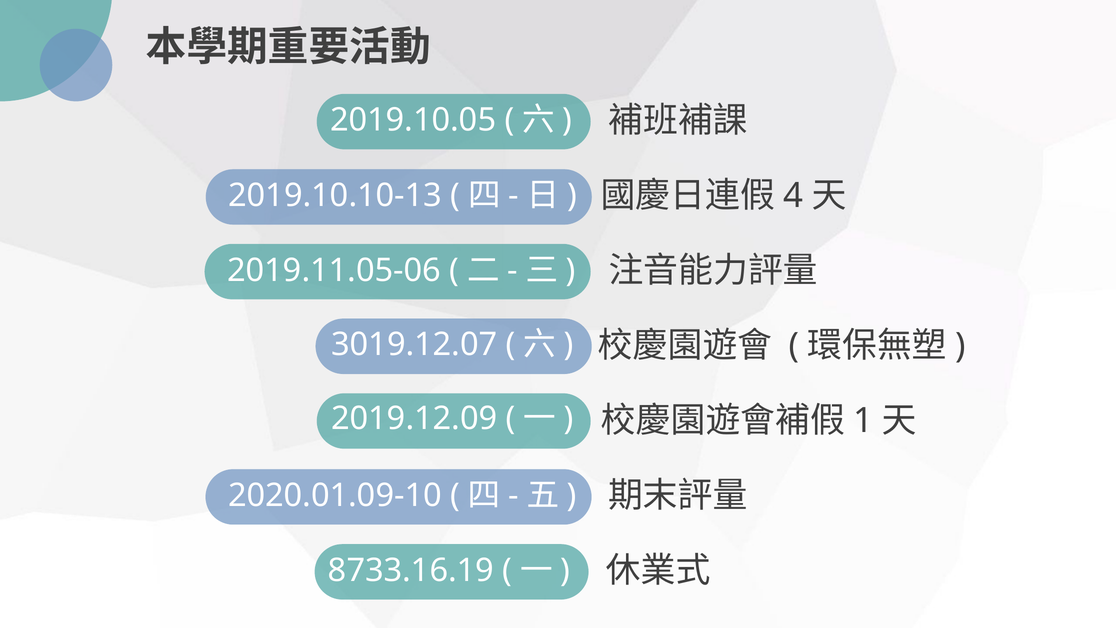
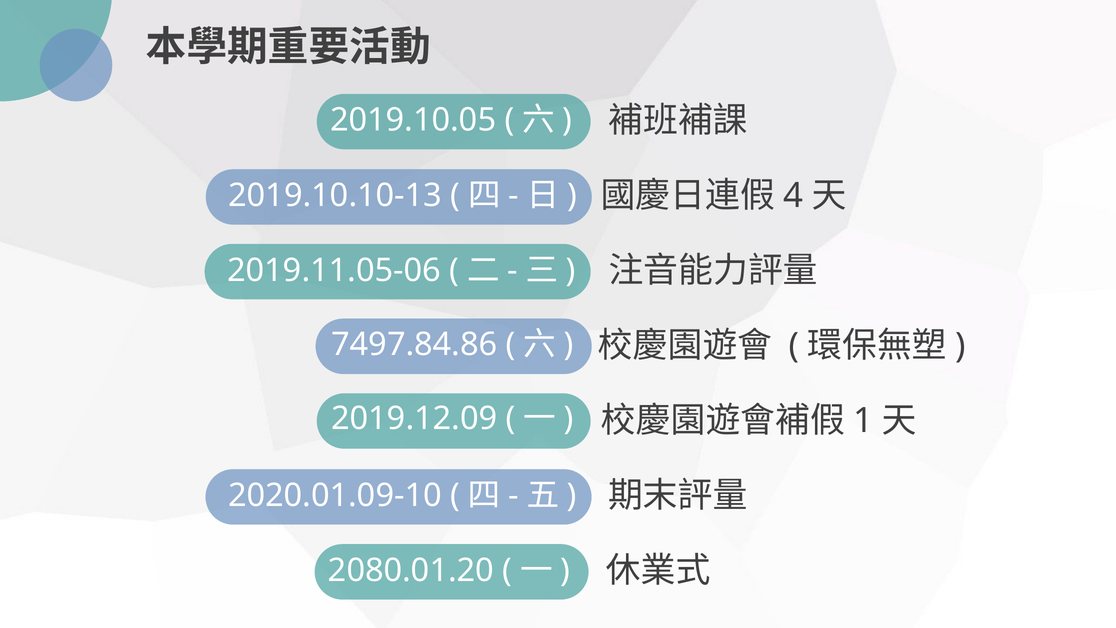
3019.12.07: 3019.12.07 -> 7497.84.86 (414, 344)
8733.16.19: 8733.16.19 -> 2080.01.20 (411, 570)
